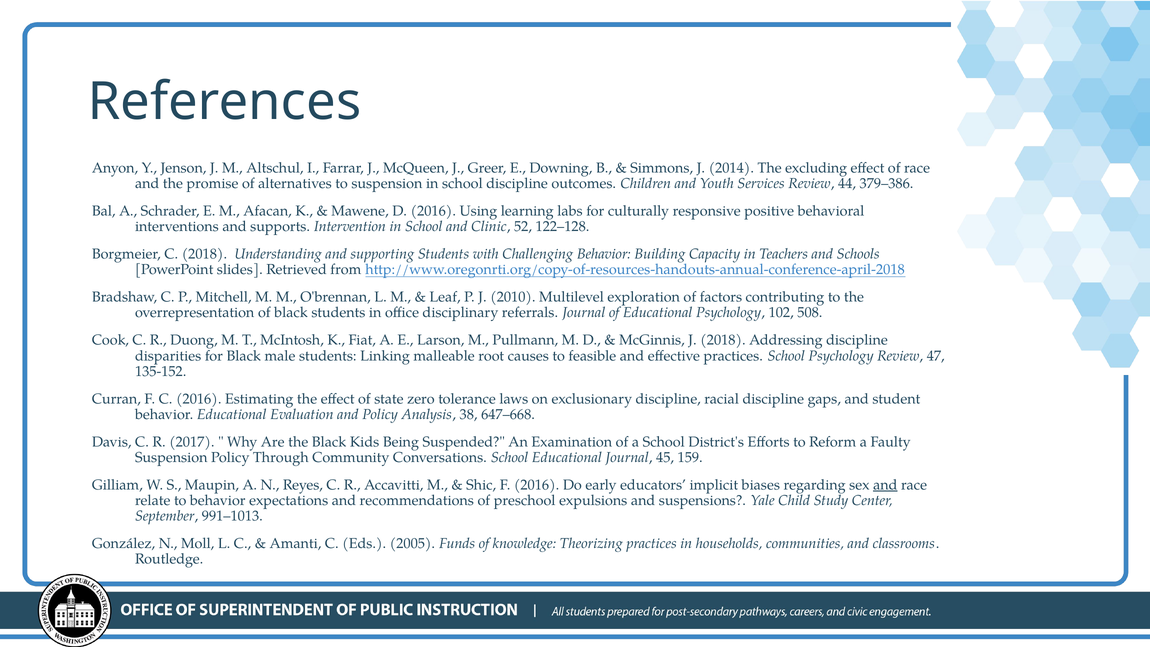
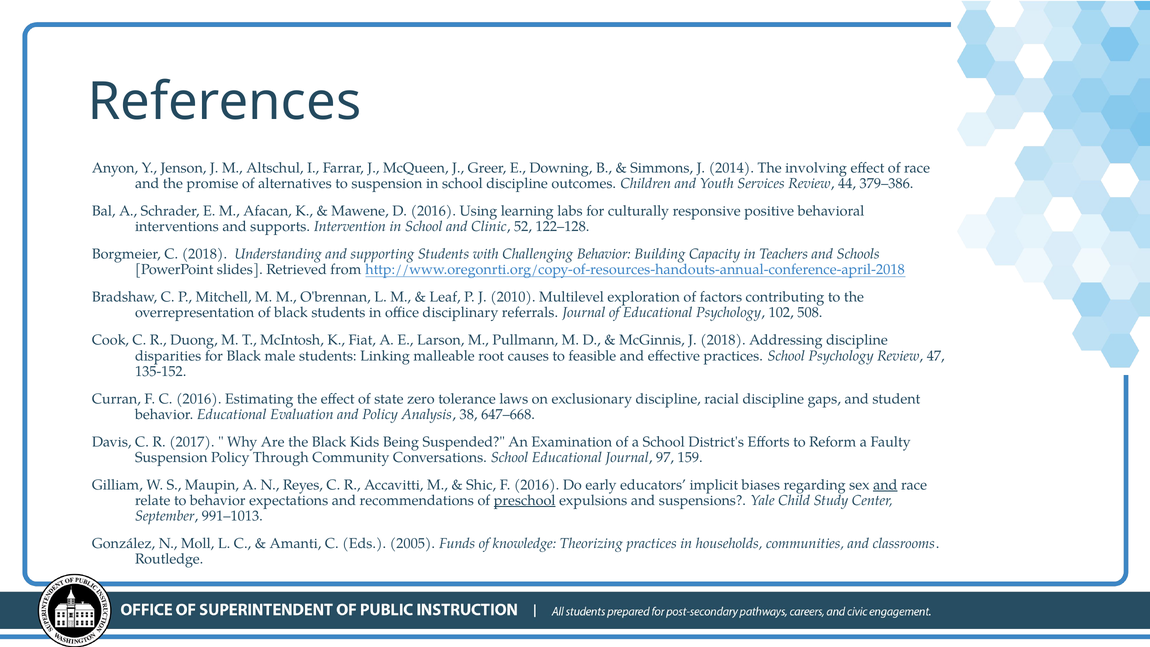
excluding: excluding -> involving (816, 168)
45: 45 -> 97 (665, 457)
preschool underline: none -> present (525, 500)
